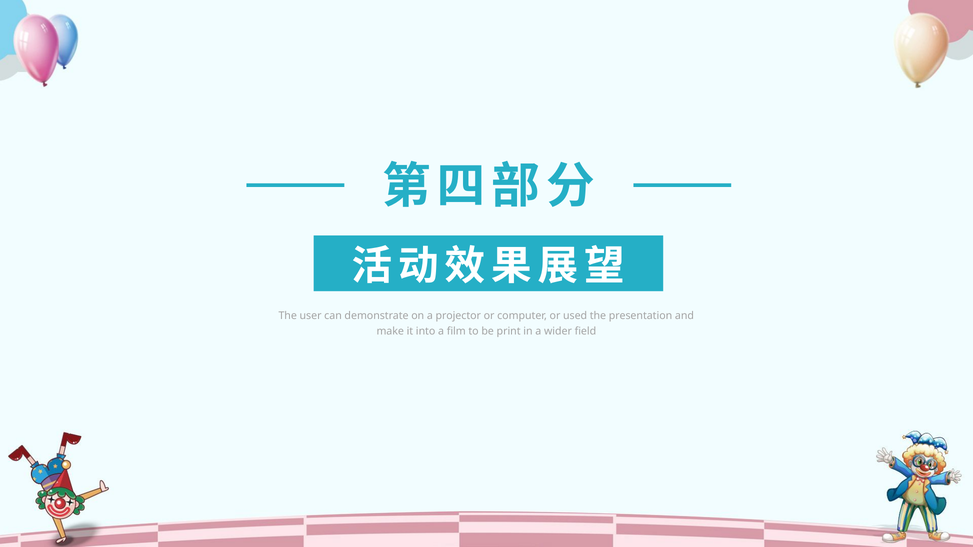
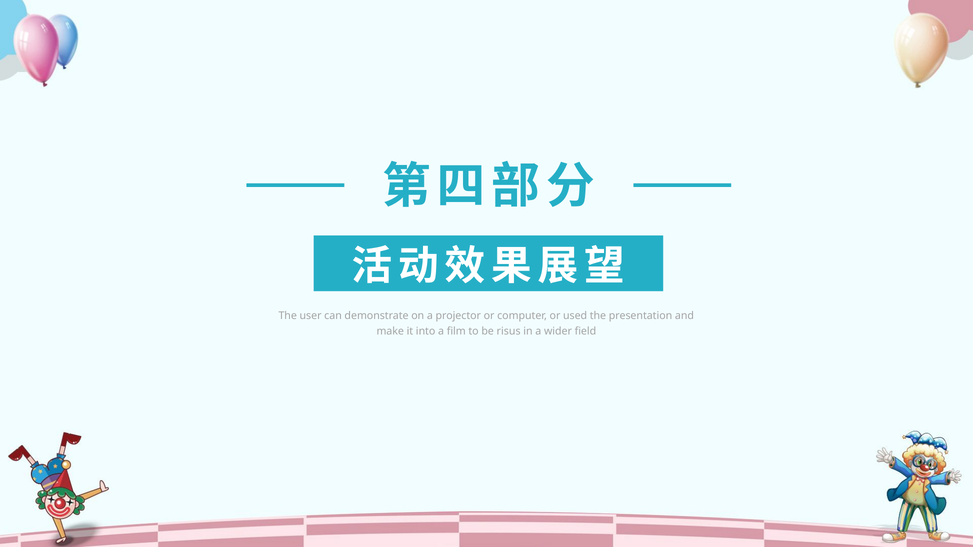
print: print -> risus (509, 331)
